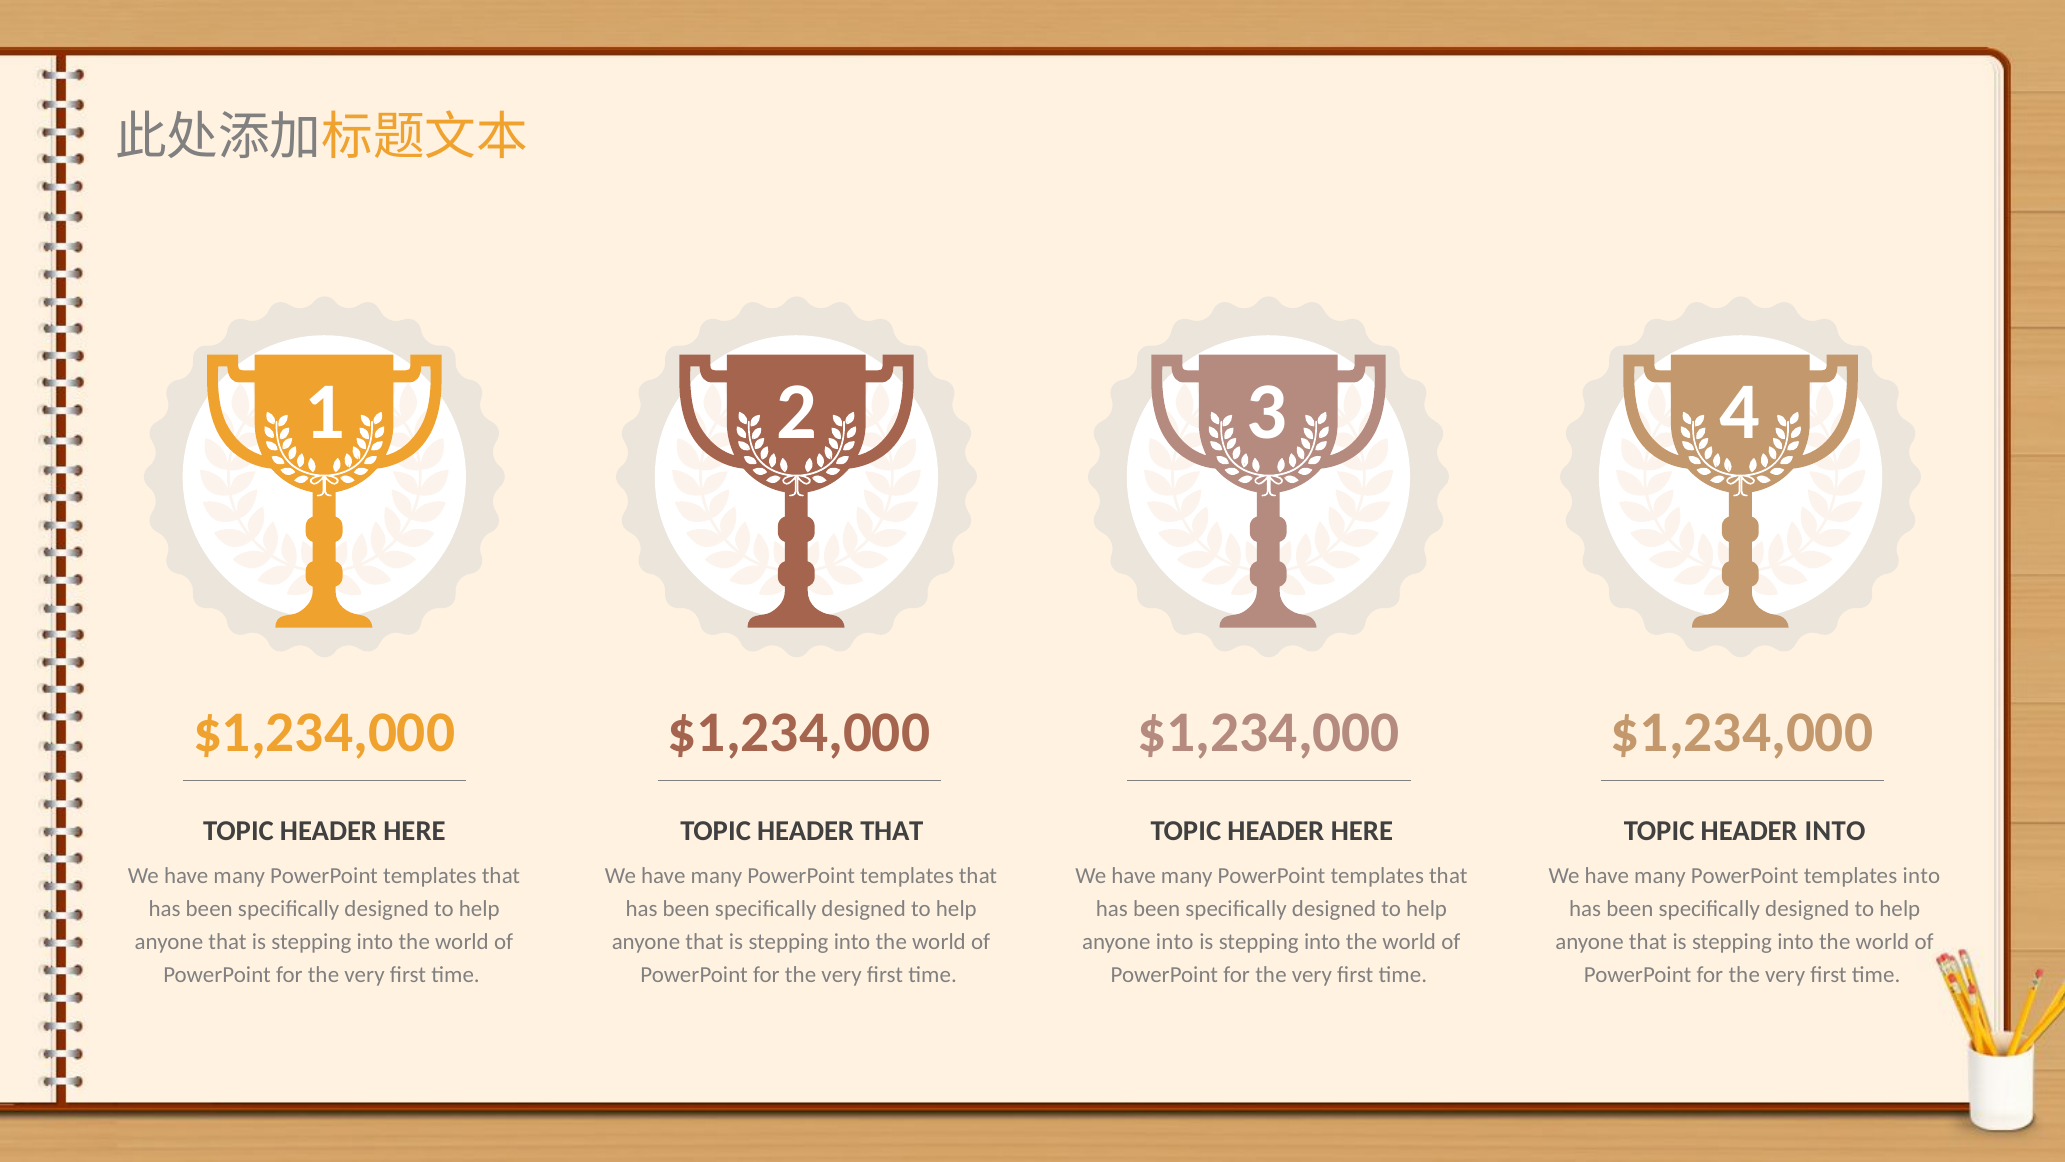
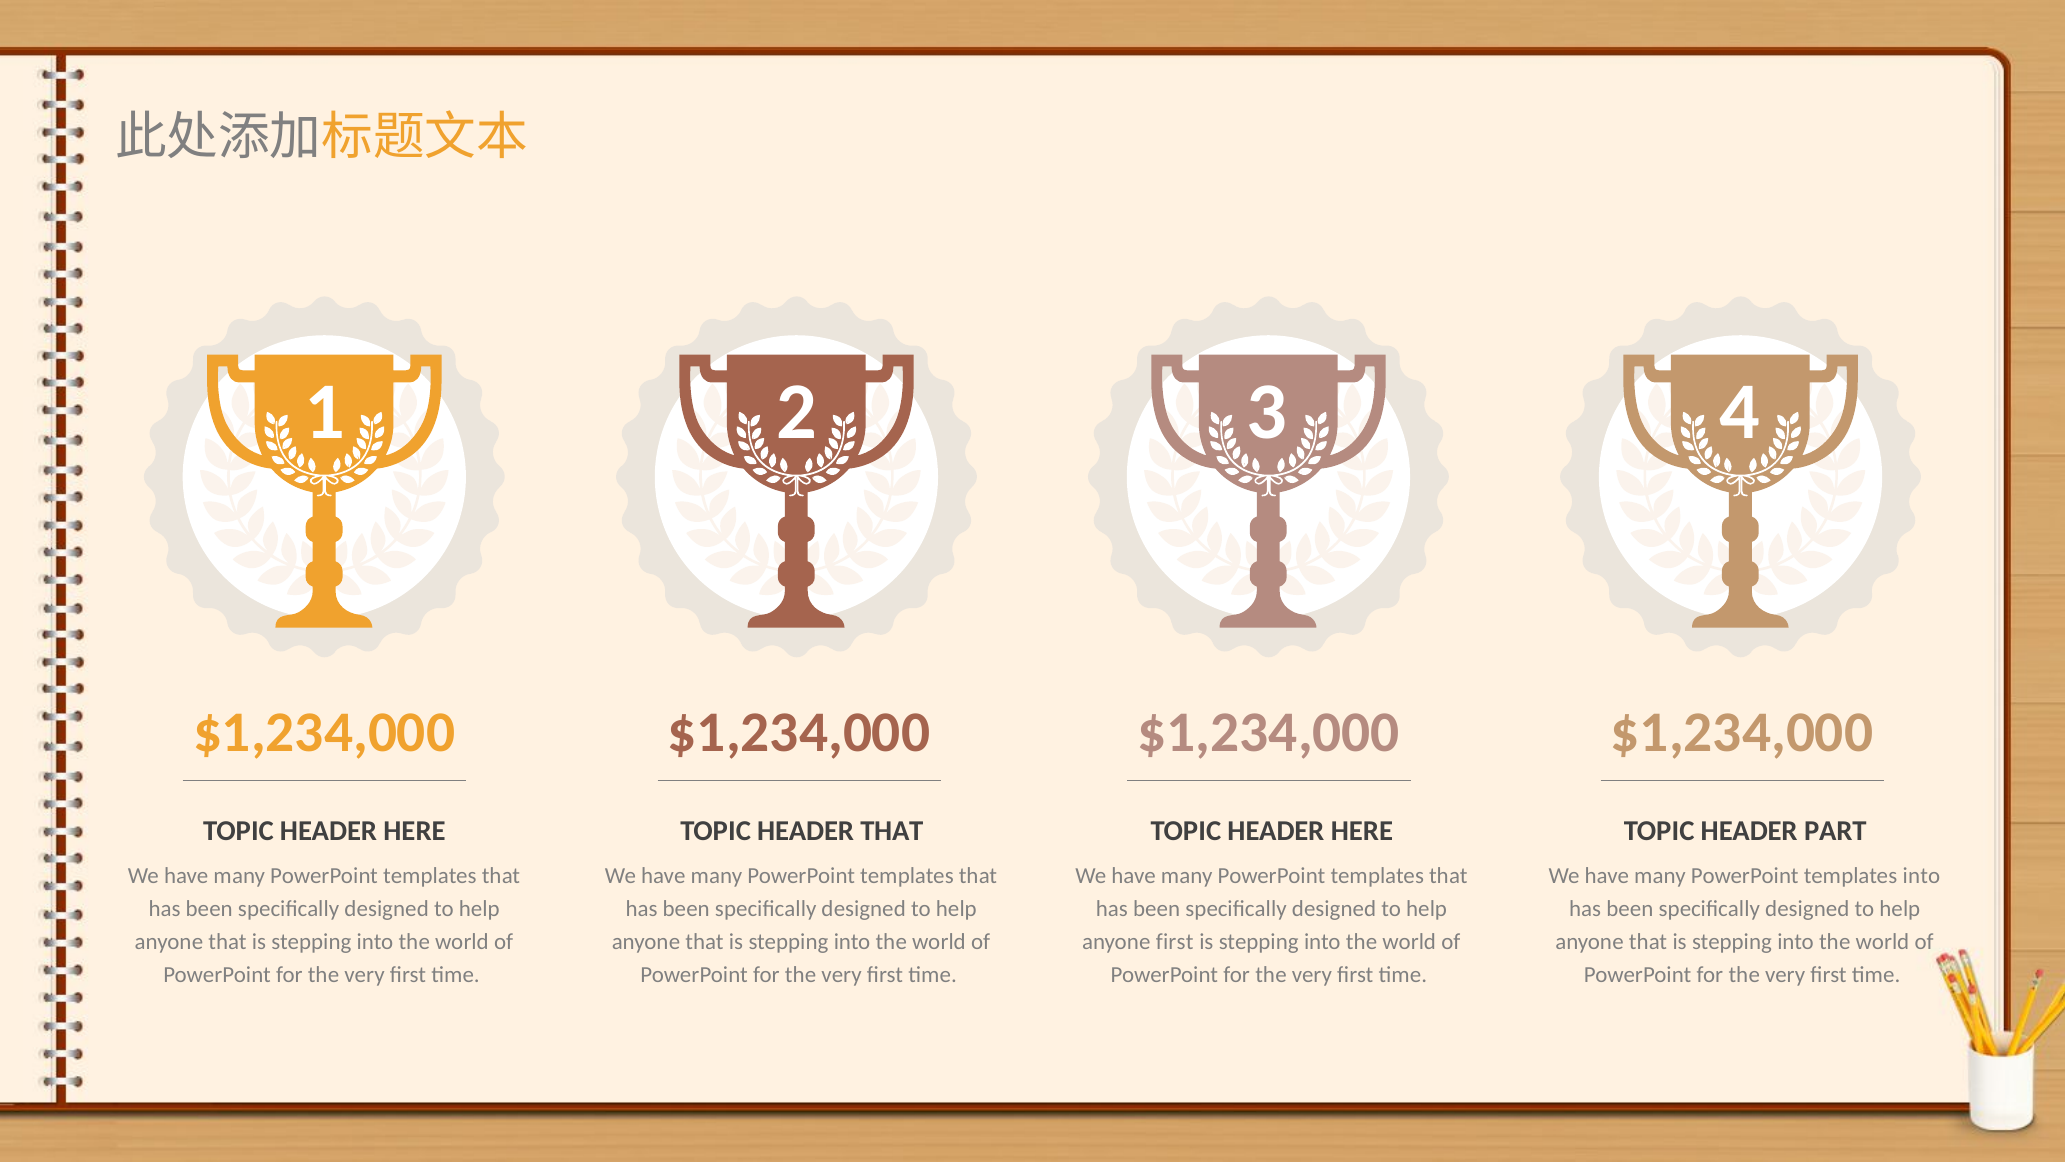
HEADER INTO: INTO -> PART (1835, 831)
anyone into: into -> first (1175, 942)
